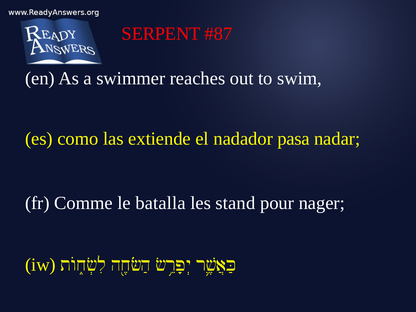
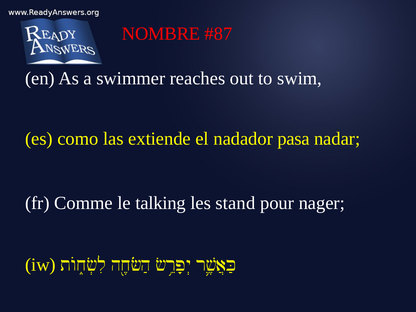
SERPENT: SERPENT -> NOMBRE (161, 34)
batalla: batalla -> talking (161, 203)
